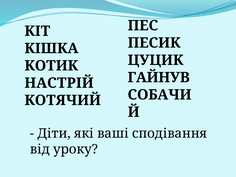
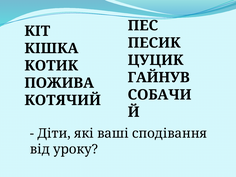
НАСТРІЙ: НАСТРІЙ -> ПОЖИВА (59, 83)
